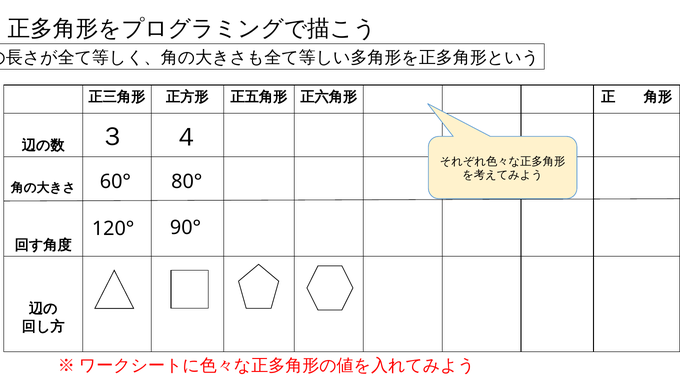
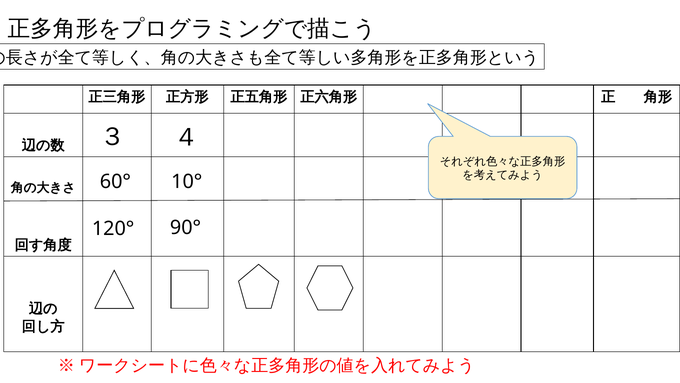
80°: 80° -> 10° (187, 181)
